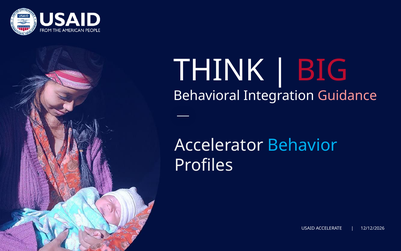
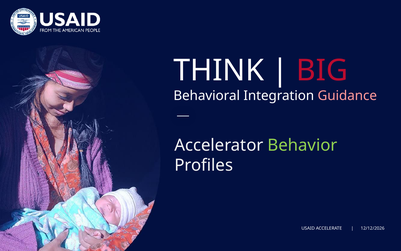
Behavior colour: light blue -> light green (303, 145)
